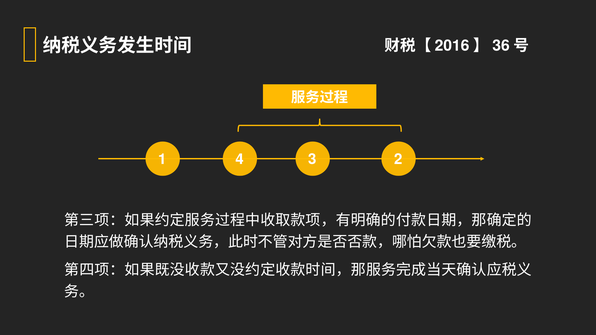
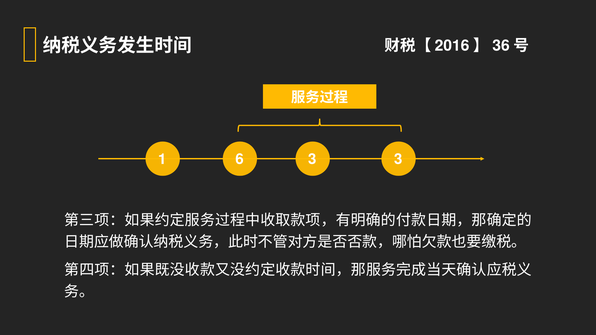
4: 4 -> 6 (240, 159)
3 2: 2 -> 3 (398, 159)
